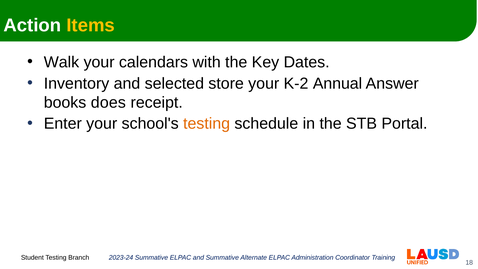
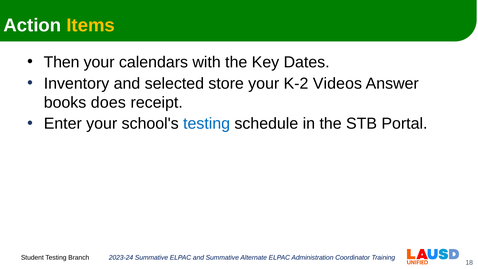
Walk: Walk -> Then (62, 62)
Annual: Annual -> Videos (337, 83)
testing colour: orange -> blue (207, 124)
